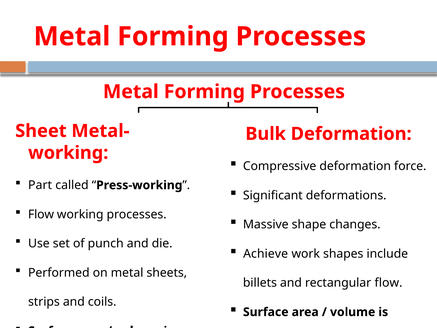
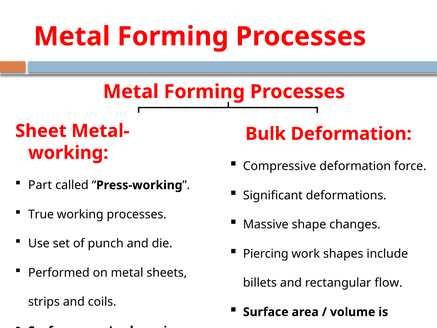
Flow: Flow -> True (41, 214)
Achieve: Achieve -> Piercing (266, 254)
